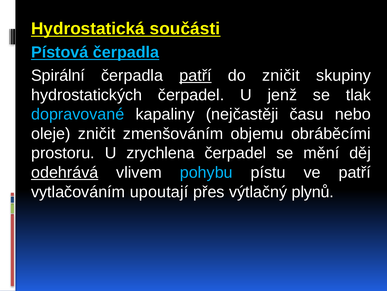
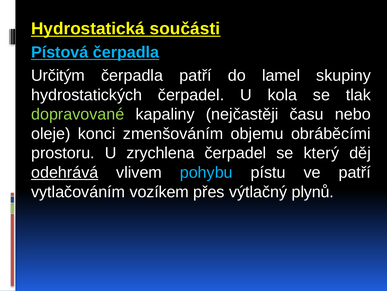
Spirální: Spirální -> Určitým (58, 75)
patří underline: present -> none (195, 75)
do zničit: zničit -> lamel (281, 75)
jenž: jenž -> kola (282, 95)
dopravované colour: light blue -> light green (78, 114)
oleje zničit: zničit -> konci (97, 133)
mění: mění -> který (321, 153)
upoutají: upoutají -> vozíkem (159, 191)
